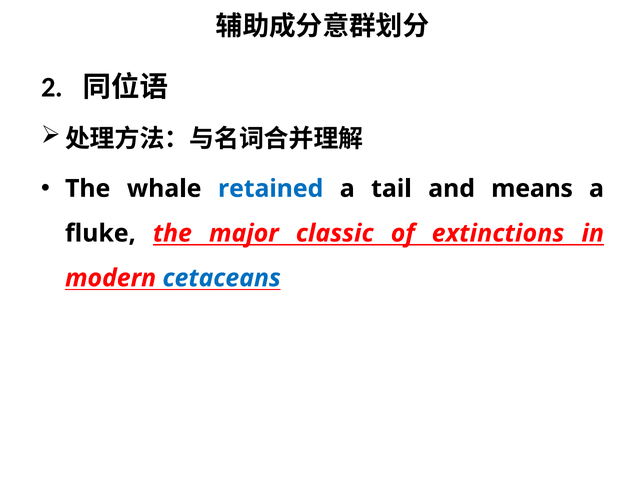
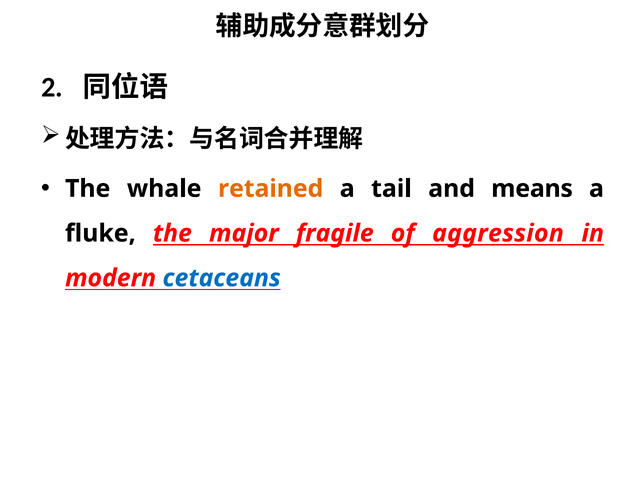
retained colour: blue -> orange (271, 189)
classic: classic -> fragile (335, 233)
extinctions: extinctions -> aggression (498, 233)
